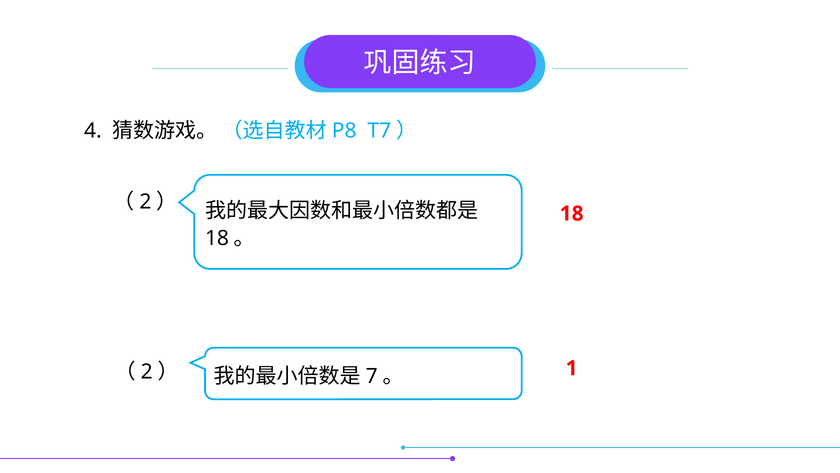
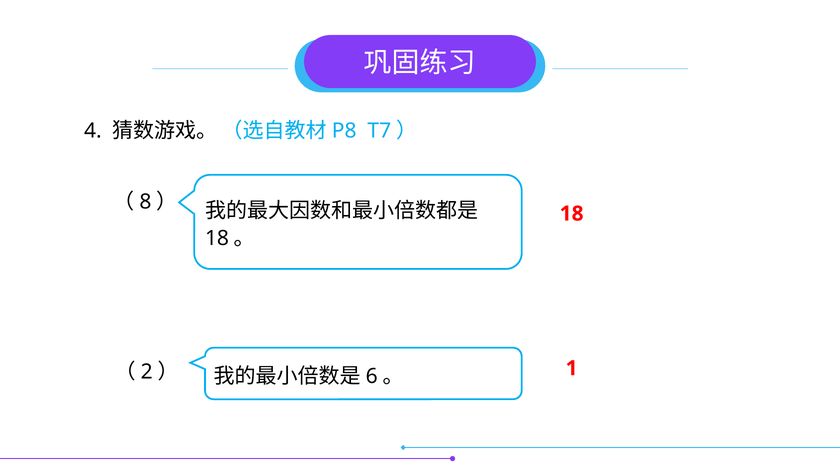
2: 2 -> 8 (145, 201)
7: 7 -> 6 (372, 376)
